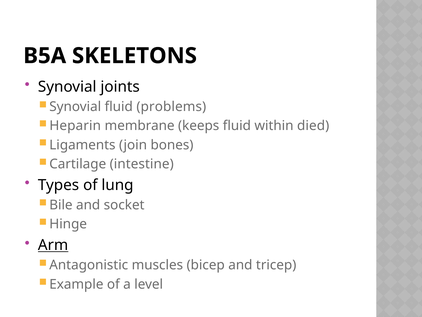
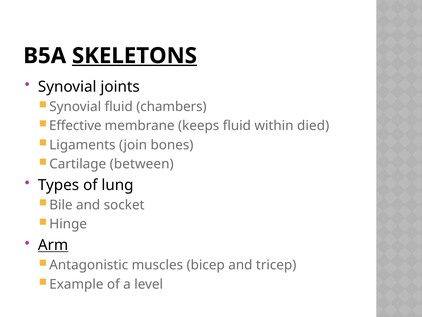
SKELETONS underline: none -> present (134, 56)
problems: problems -> chambers (171, 107)
Heparin: Heparin -> Effective (75, 126)
intestine: intestine -> between (142, 164)
